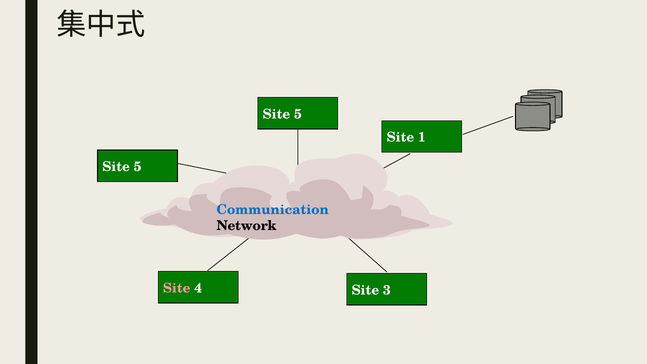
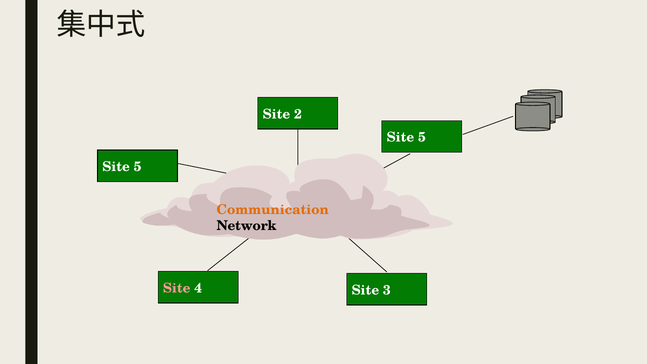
5: 5 -> 2 (298, 114)
1: 1 -> 5 (422, 137)
Communication colour: blue -> orange (273, 210)
